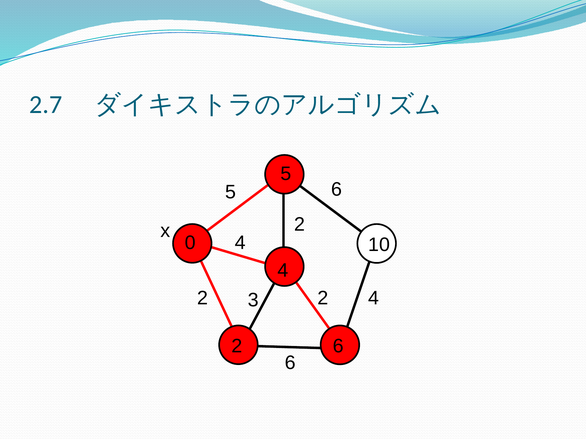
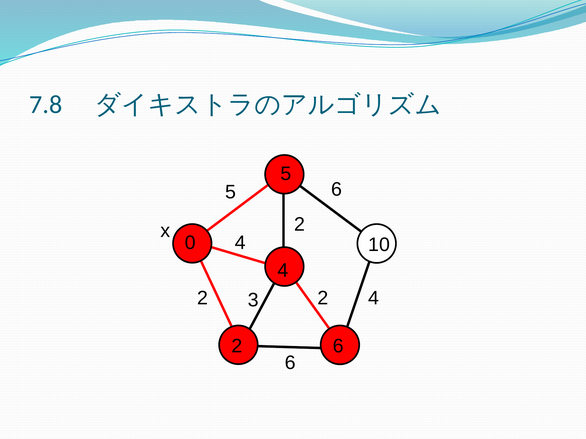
2.7: 2.7 -> 7.8 (46, 105)
